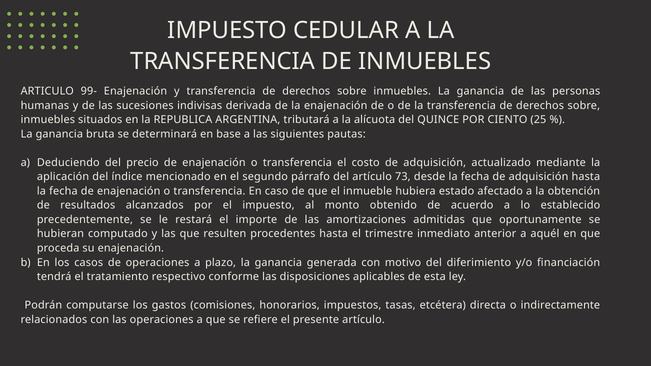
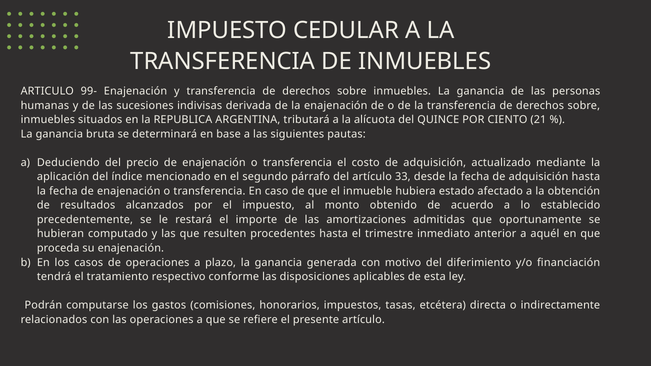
25: 25 -> 21 (538, 120)
73: 73 -> 33 (403, 177)
